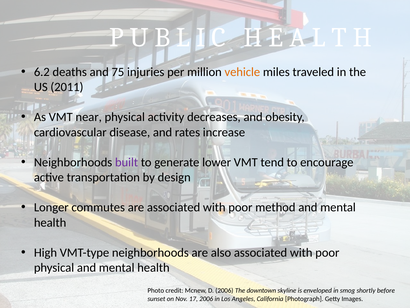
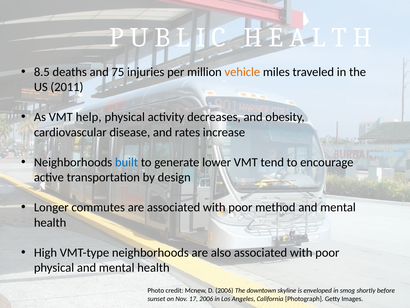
6.2: 6.2 -> 8.5 (42, 72)
near: near -> help (89, 117)
built colour: purple -> blue (127, 162)
